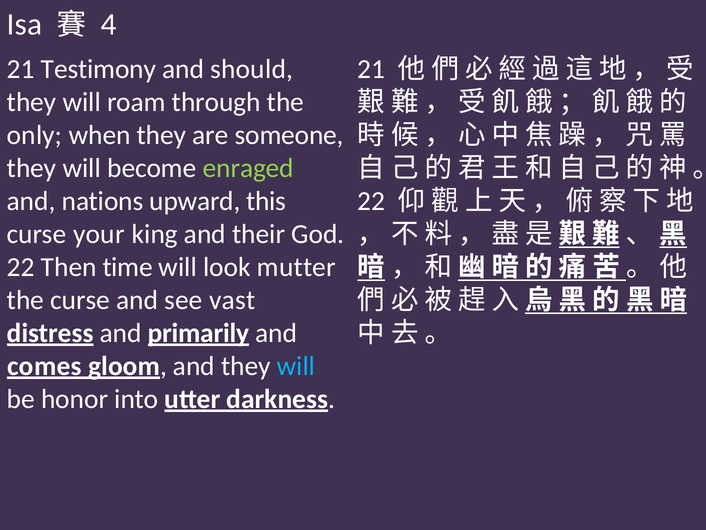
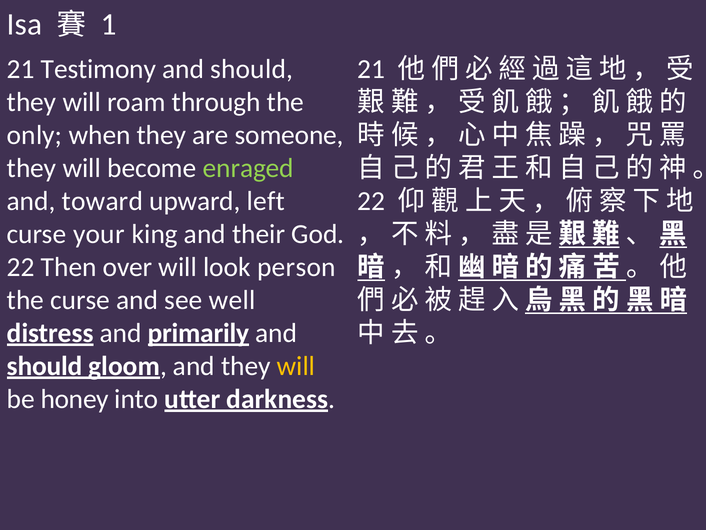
4: 4 -> 1 (109, 24)
nations: nations -> toward (102, 201)
this: this -> left (266, 201)
time: time -> over (128, 267)
mutter: mutter -> person (296, 267)
vast: vast -> well (232, 300)
comes: comes -> should (45, 366)
will colour: light blue -> yellow (296, 366)
honor: honor -> honey (75, 399)
